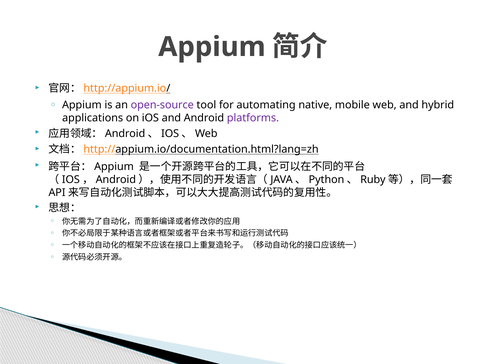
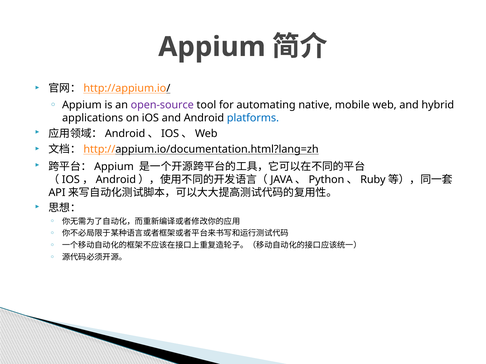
platforms colour: purple -> blue (253, 118)
